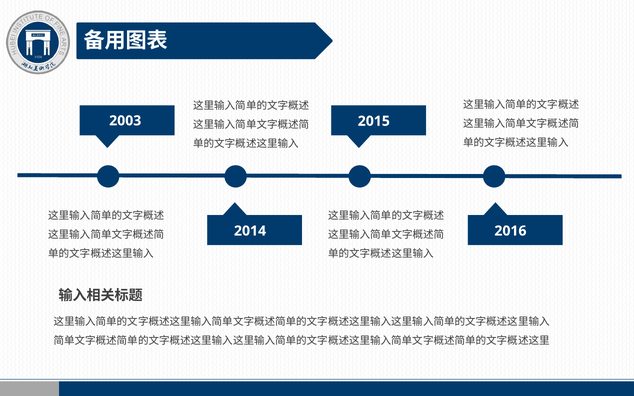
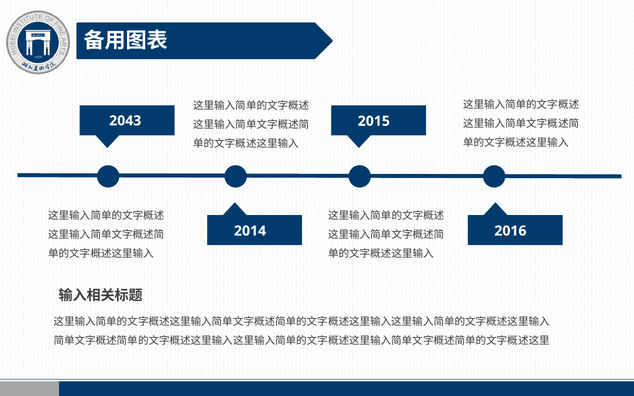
2003: 2003 -> 2043 (125, 121)
